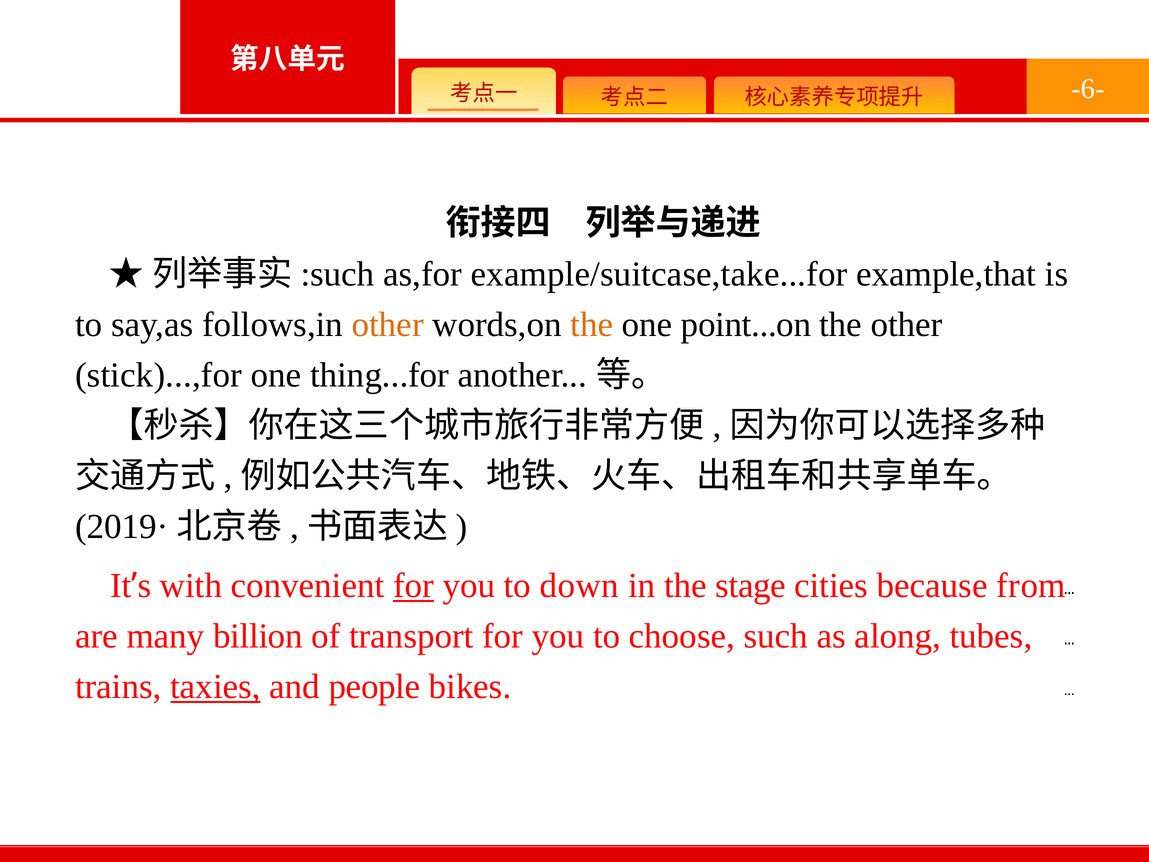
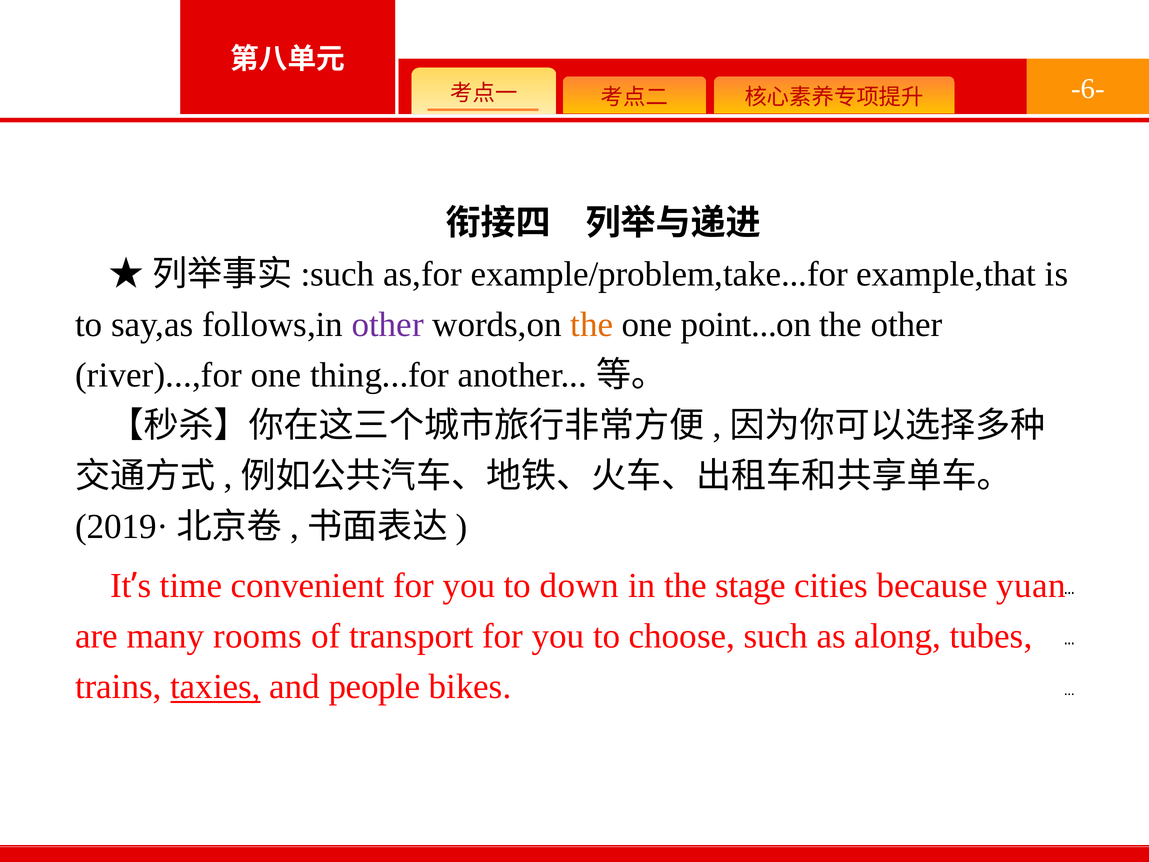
example/suitcase,take...for: example/suitcase,take...for -> example/problem,take...for (659, 274)
other colour: orange -> purple (388, 324)
stick)...,for: stick)...,for -> river)...,for (159, 375)
with: with -> time (191, 586)
for underline: present -> none (413, 586)
from: from -> yuan (1031, 586)
billion: billion -> rooms (258, 636)
